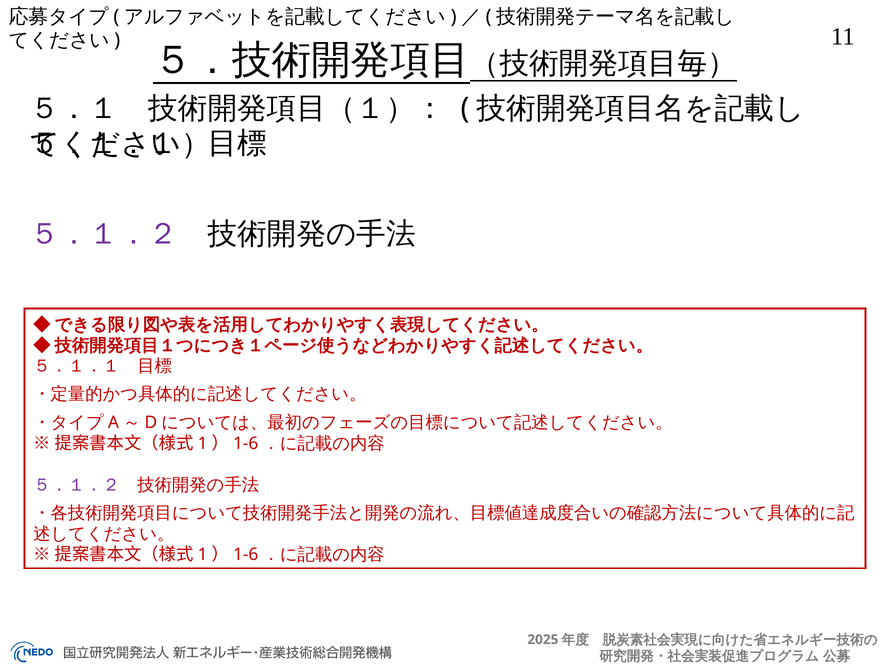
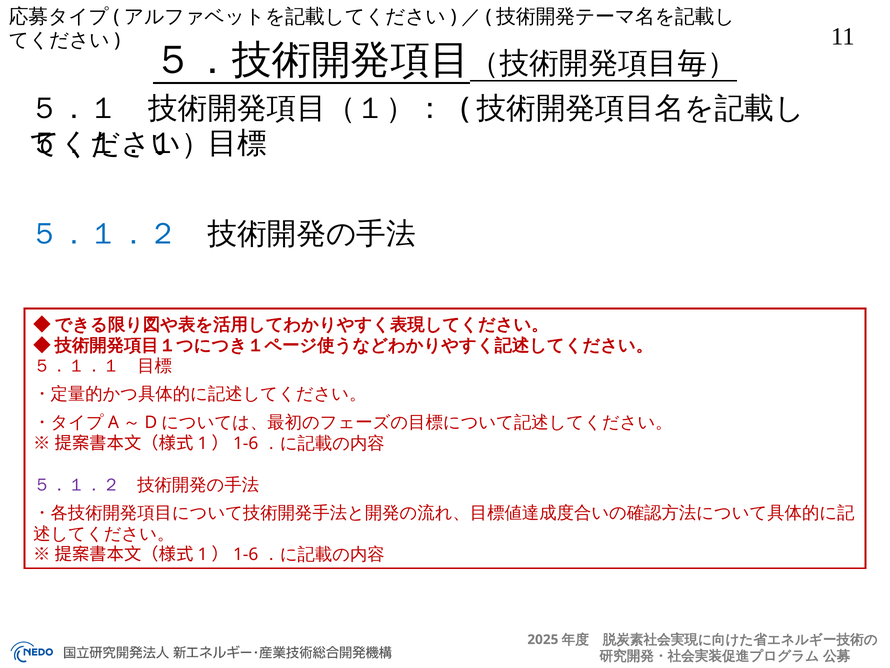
５．１．２ colour: purple -> blue (104, 234)
